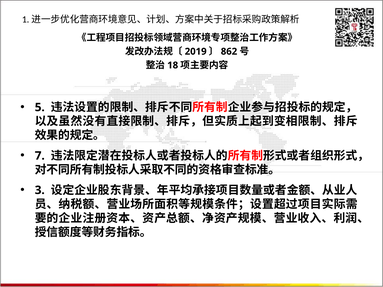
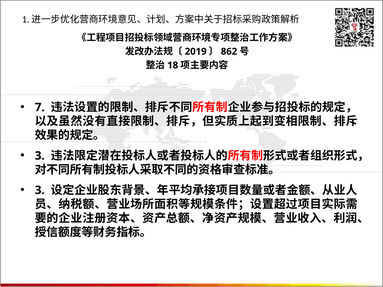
5: 5 -> 7 (40, 107)
7: 7 -> 3 (40, 156)
